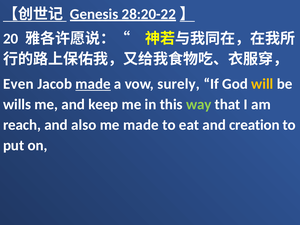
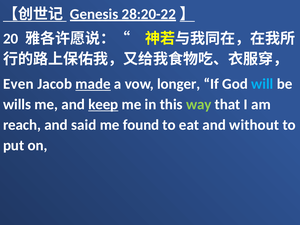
surely: surely -> longer (179, 84)
will colour: yellow -> light blue (262, 84)
keep underline: none -> present (103, 104)
also: also -> said (84, 125)
me made: made -> found (141, 125)
creation: creation -> without (254, 125)
